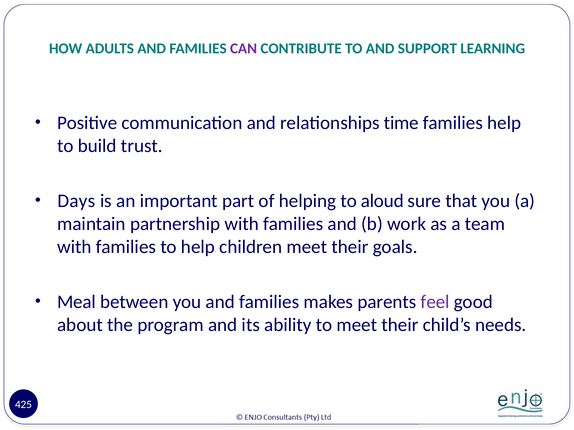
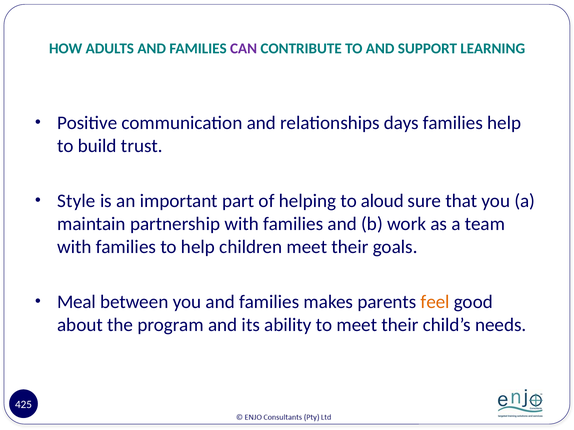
time: time -> days (401, 123)
Days: Days -> Style (76, 201)
feel colour: purple -> orange (435, 302)
